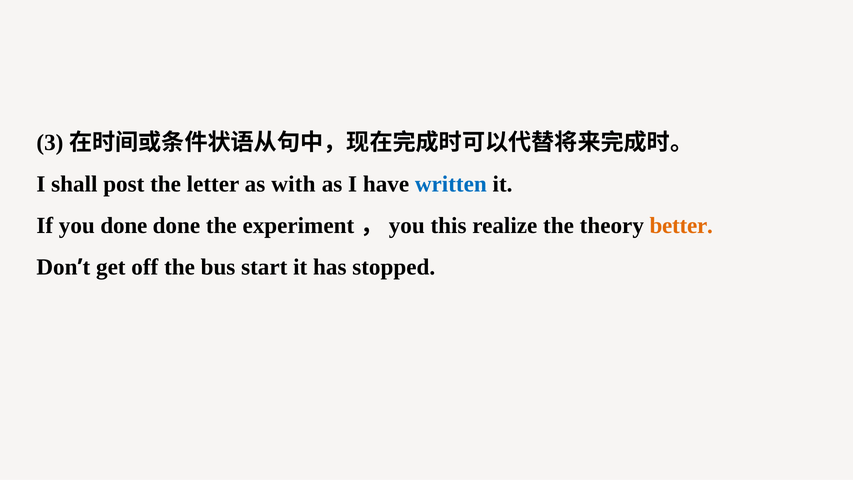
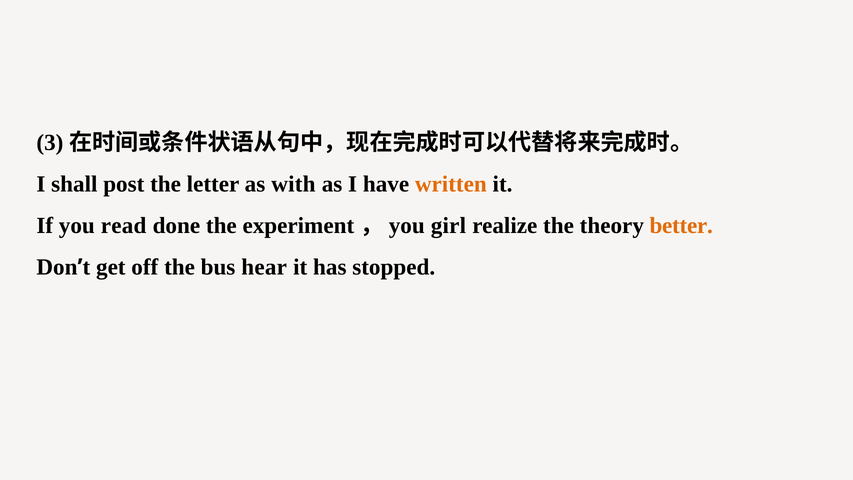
written colour: blue -> orange (451, 184)
you done: done -> read (124, 226)
this: this -> girl (448, 226)
start: start -> hear (264, 267)
